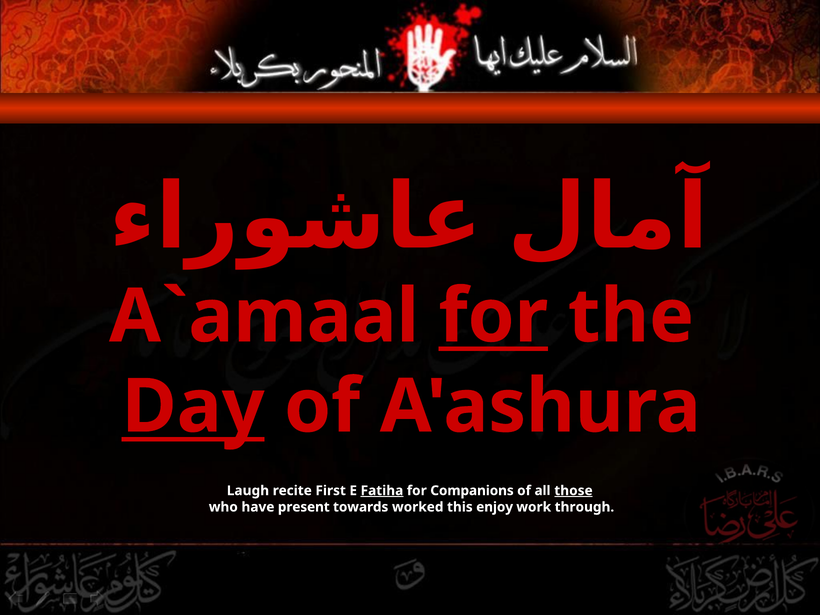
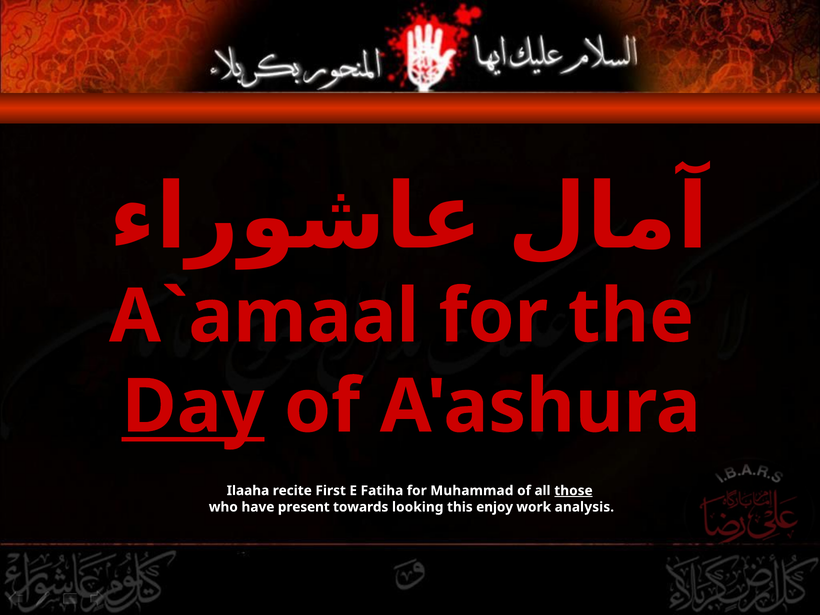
for underline: present -> none (493, 317)
Laugh: Laugh -> Ilaaha (248, 491)
Fatiha underline: present -> none (382, 491)
Companions: Companions -> Muhammad (472, 491)
worked: worked -> looking (418, 507)
through: through -> analysis (584, 507)
